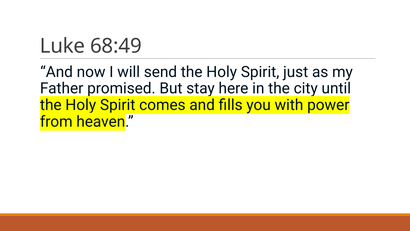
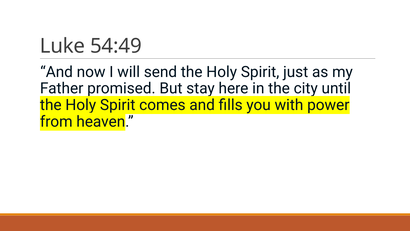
68:49: 68:49 -> 54:49 (116, 46)
